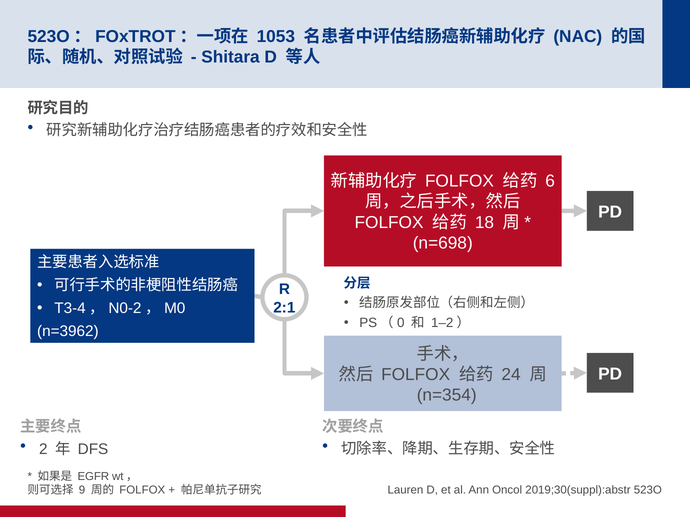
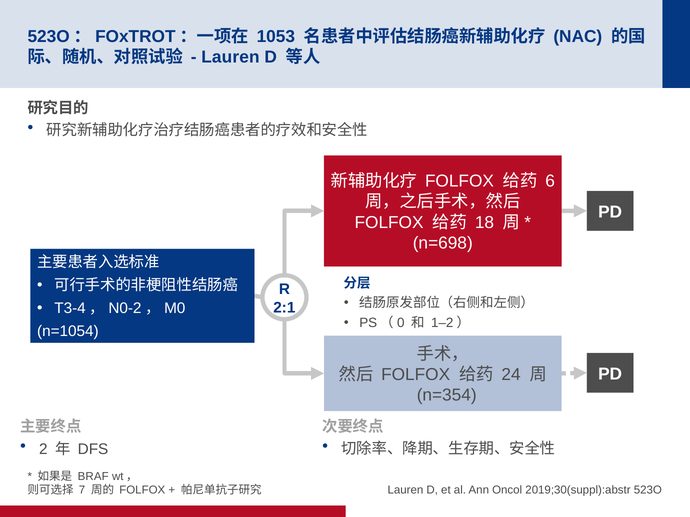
Shitara: Shitara -> Lauren (230, 57)
n=3962: n=3962 -> n=1054 (68, 332)
EGFR: EGFR -> BRAF (93, 477)
9: 9 -> 7 (82, 491)
